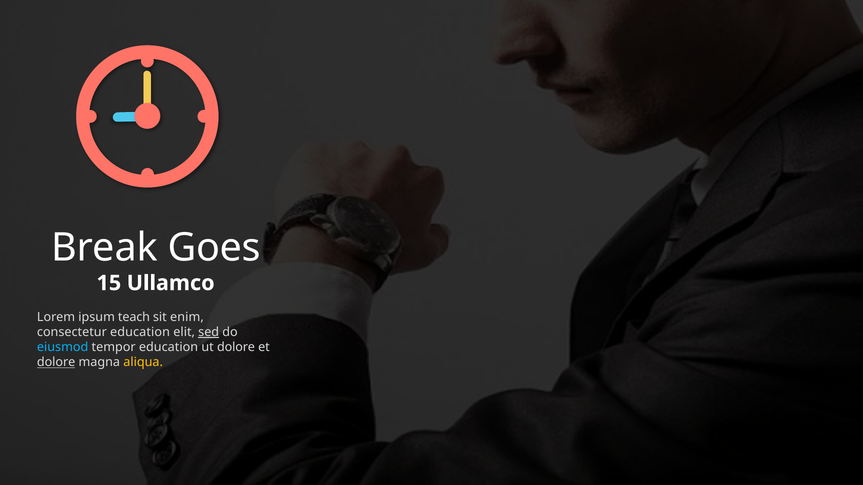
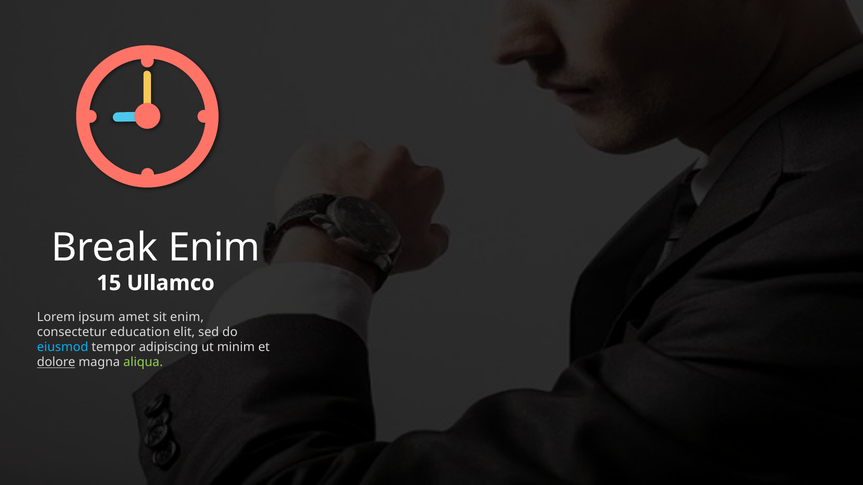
Break Goes: Goes -> Enim (214, 248)
teach: teach -> amet (134, 317)
sed underline: present -> none (209, 332)
tempor education: education -> adipiscing (169, 348)
ut dolore: dolore -> minim (236, 348)
aliqua colour: yellow -> light green (143, 363)
